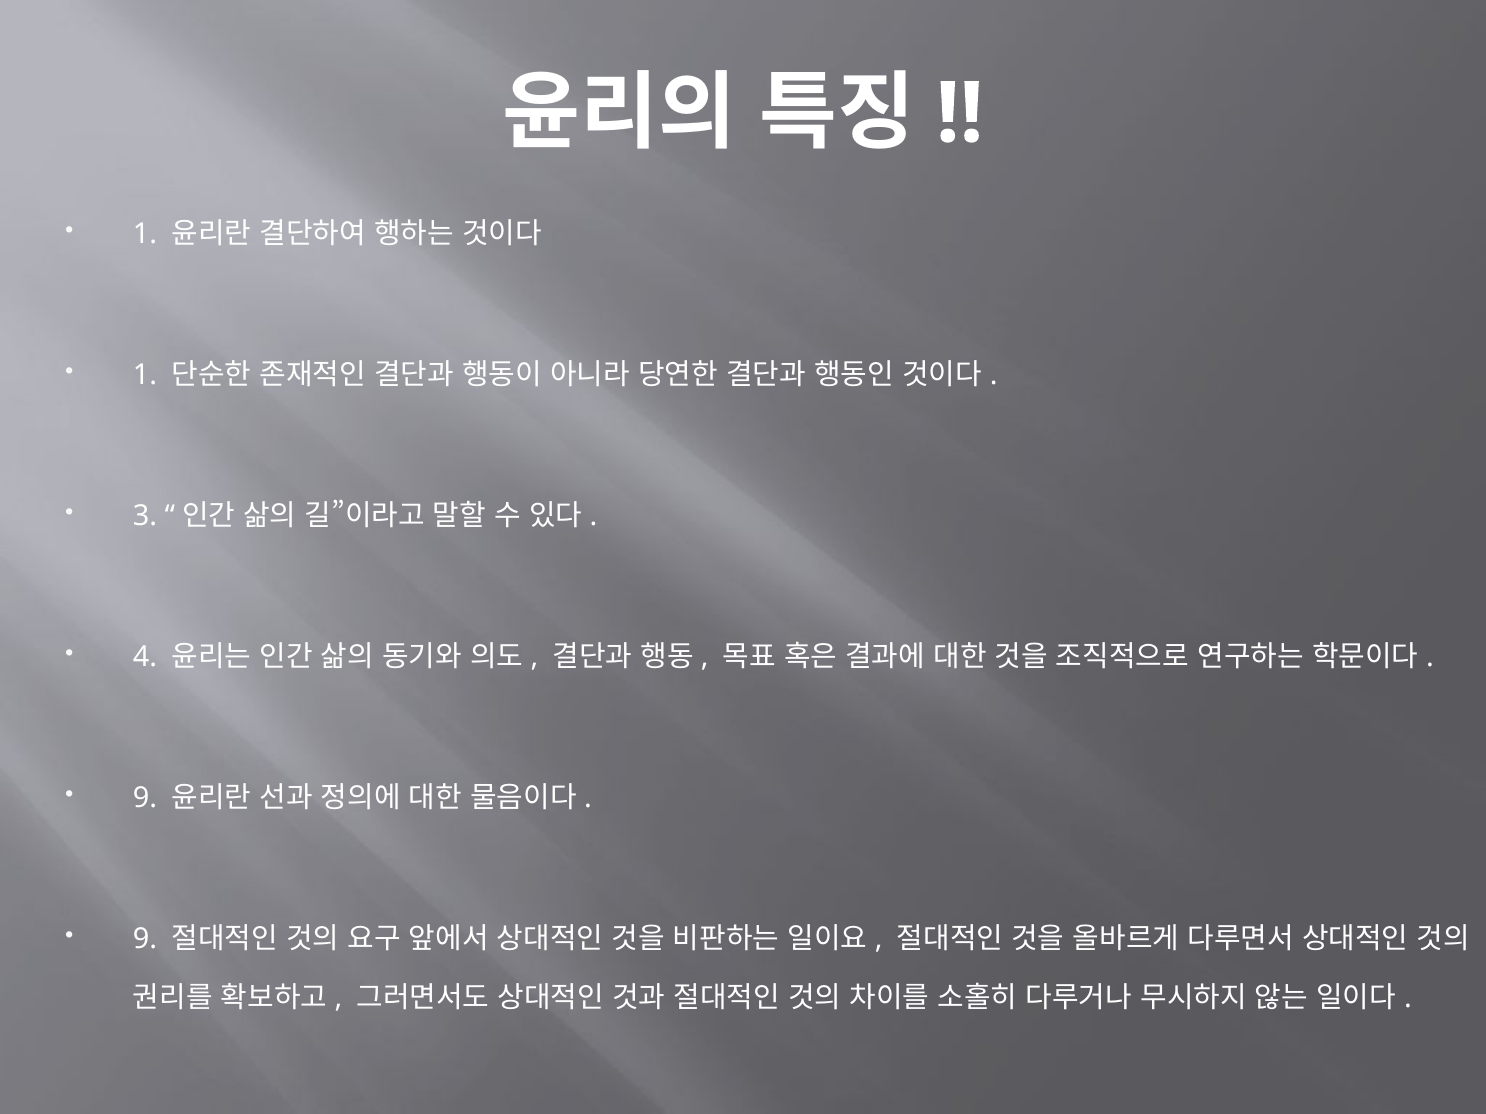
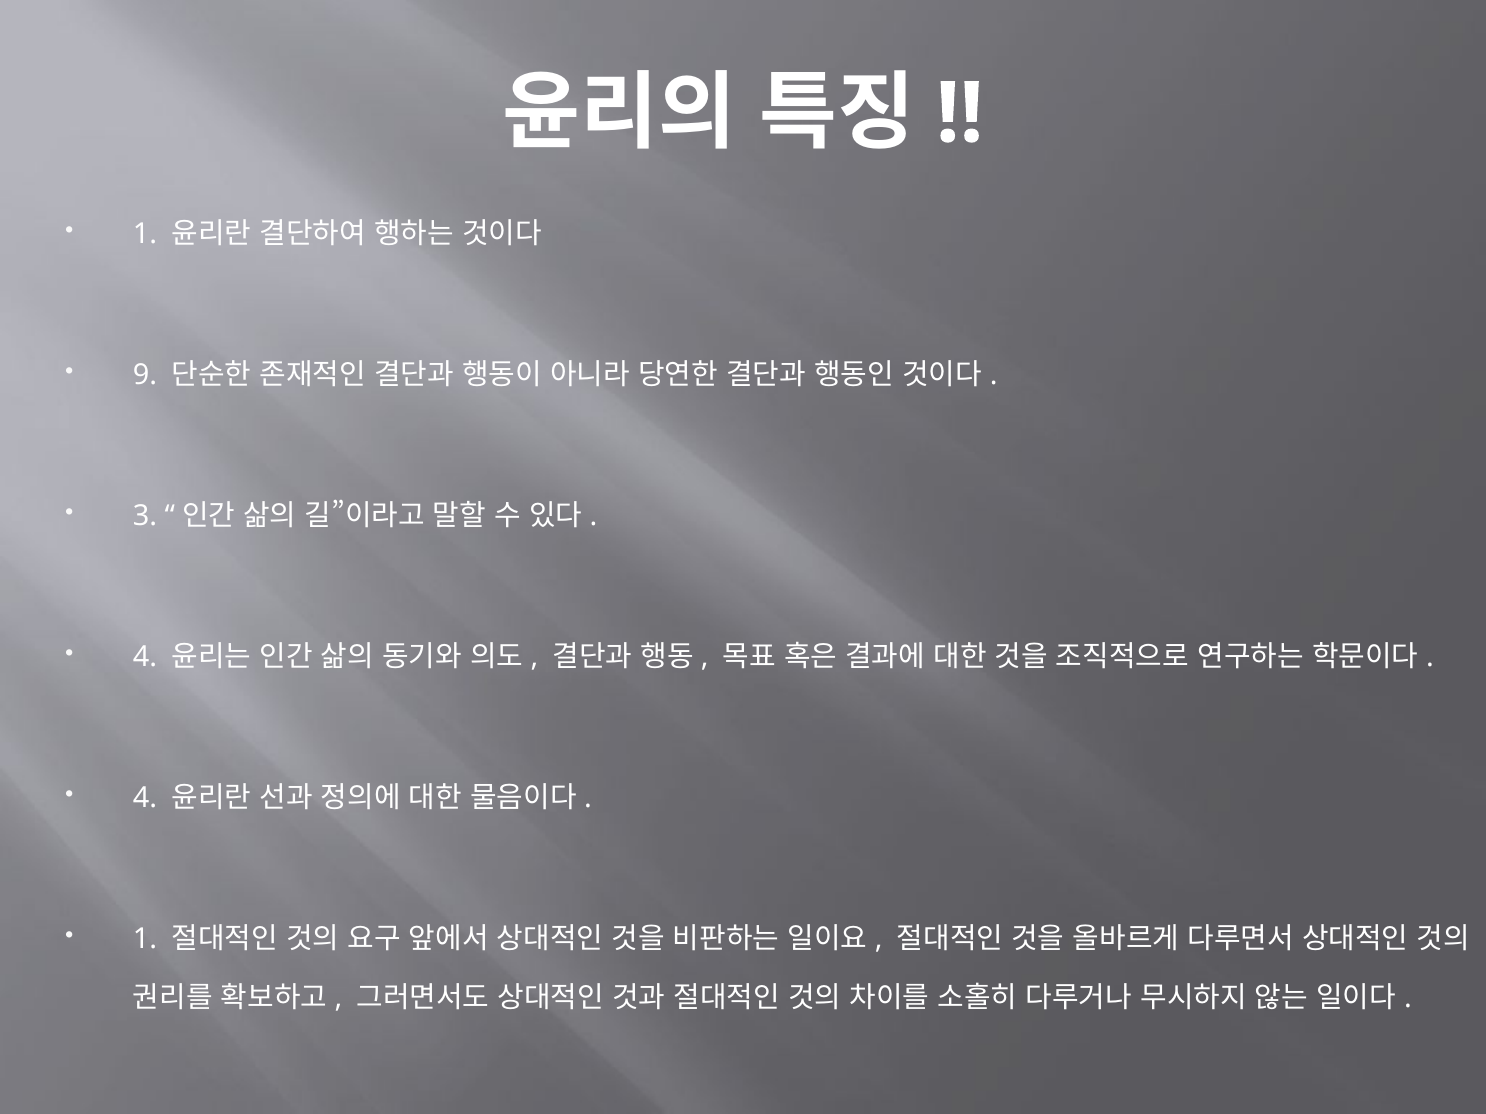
1: 1 -> 9 (145, 375)
9: 9 -> 4 (145, 798)
9: 9 -> 1 (145, 939)
